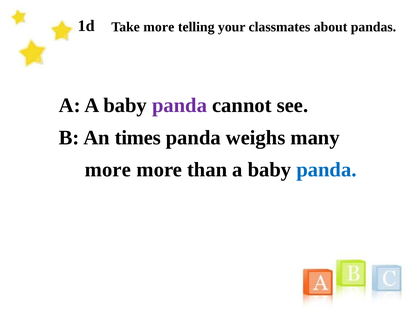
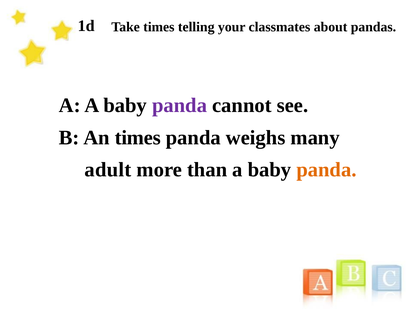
Take more: more -> times (159, 27)
more: more -> adult (108, 170)
panda colour: blue -> orange (326, 170)
